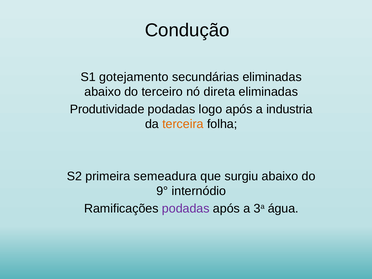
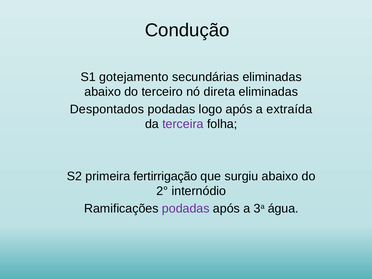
Produtividade: Produtividade -> Despontados (107, 109)
industria: industria -> extraída (289, 109)
terceira colour: orange -> purple (183, 124)
semeadura: semeadura -> fertirrigação (165, 176)
9°: 9° -> 2° (162, 191)
